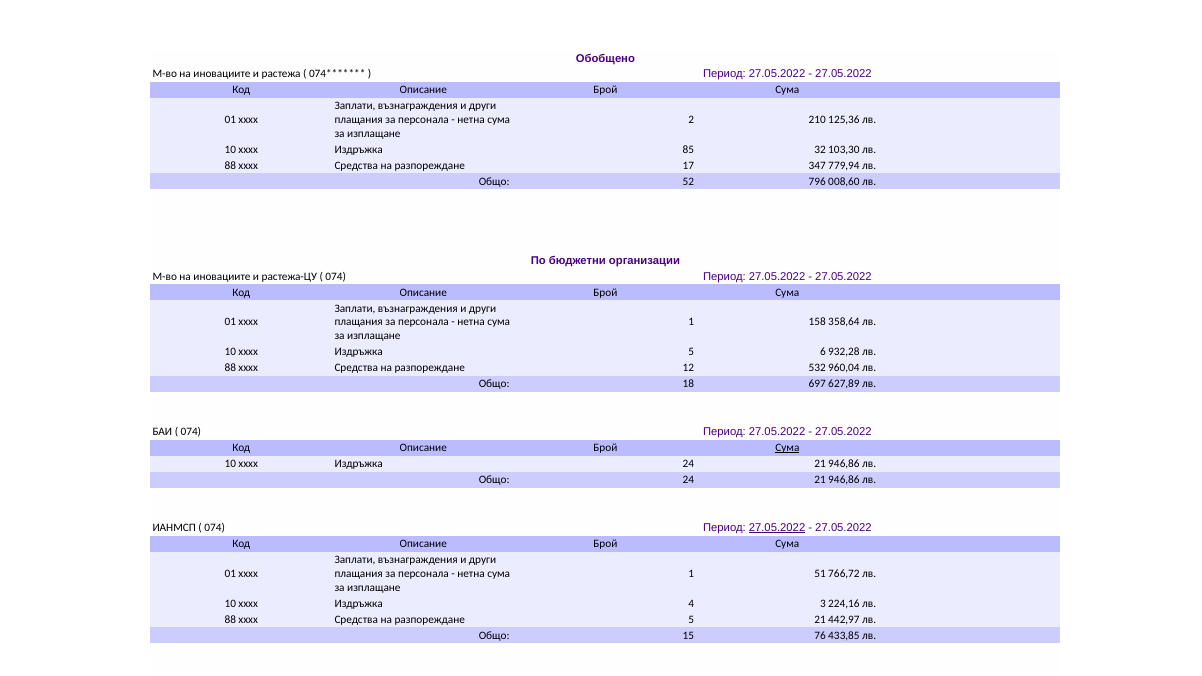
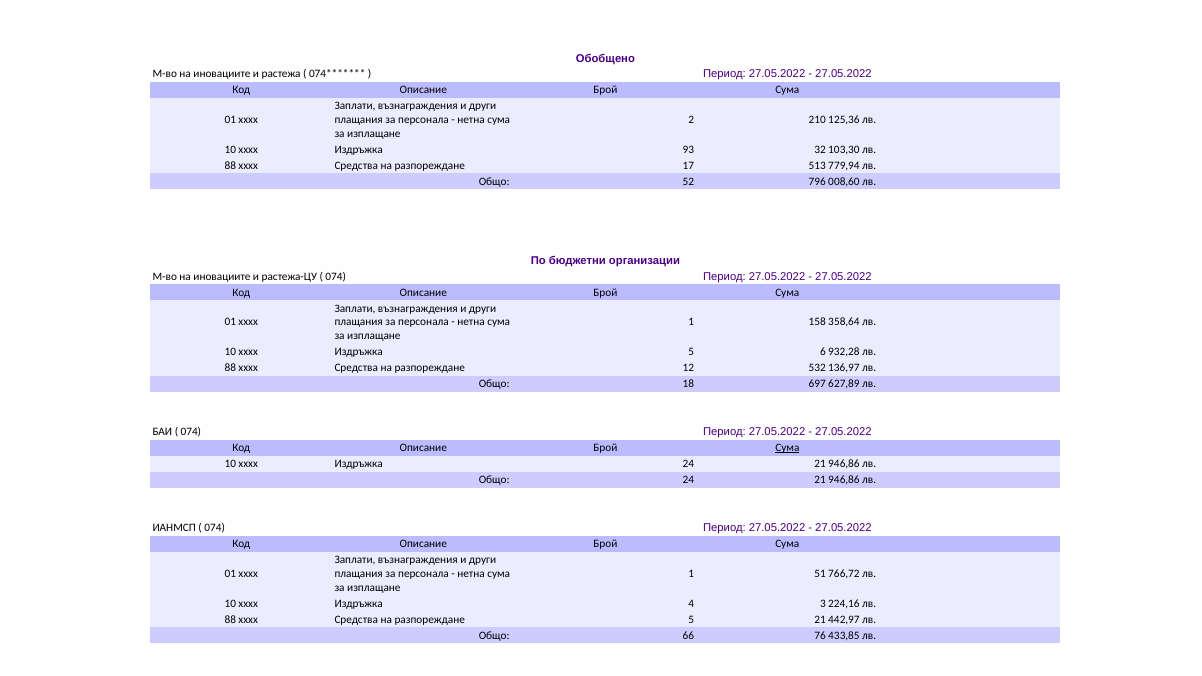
85: 85 -> 93 (688, 149)
347: 347 -> 513 (817, 165)
960,04: 960,04 -> 136,97 (844, 368)
27.05.2022 underline: present -> none (777, 528)
15: 15 -> 66 (688, 635)
